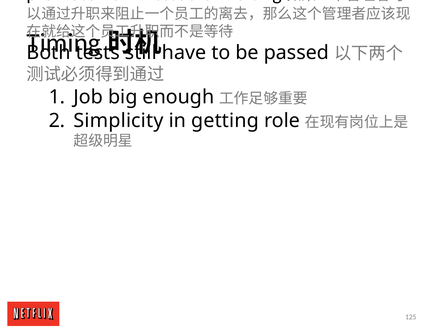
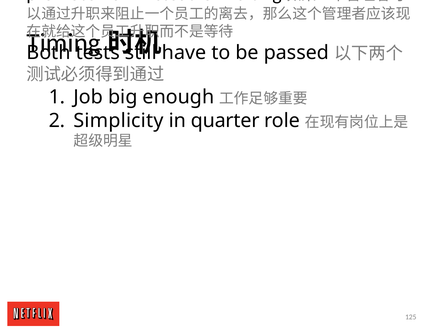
getting: getting -> quarter (225, 121)
